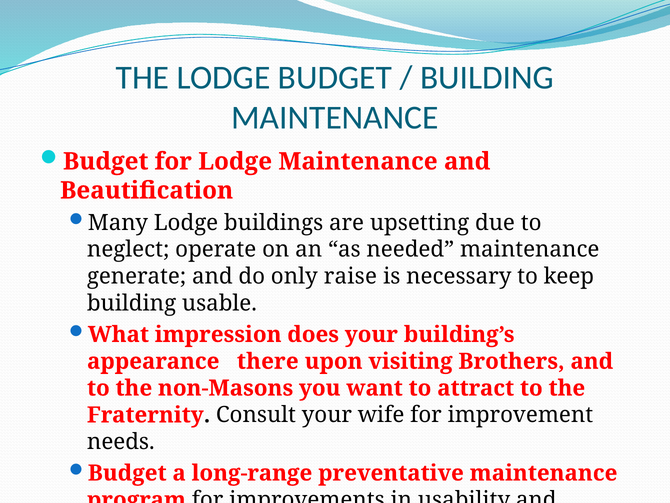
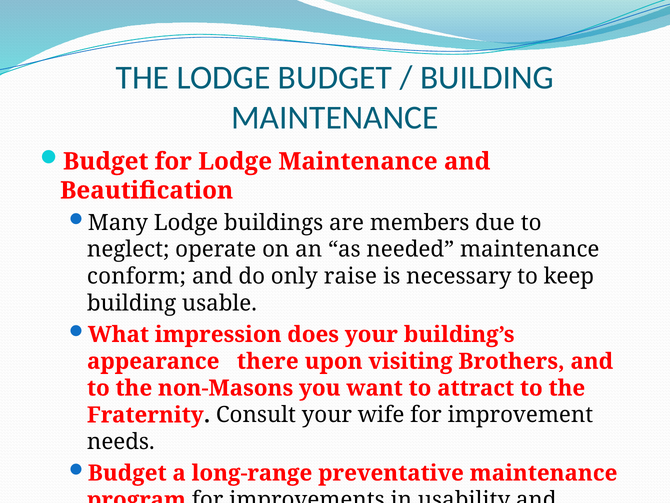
upsetting: upsetting -> members (420, 223)
generate: generate -> conform (136, 276)
